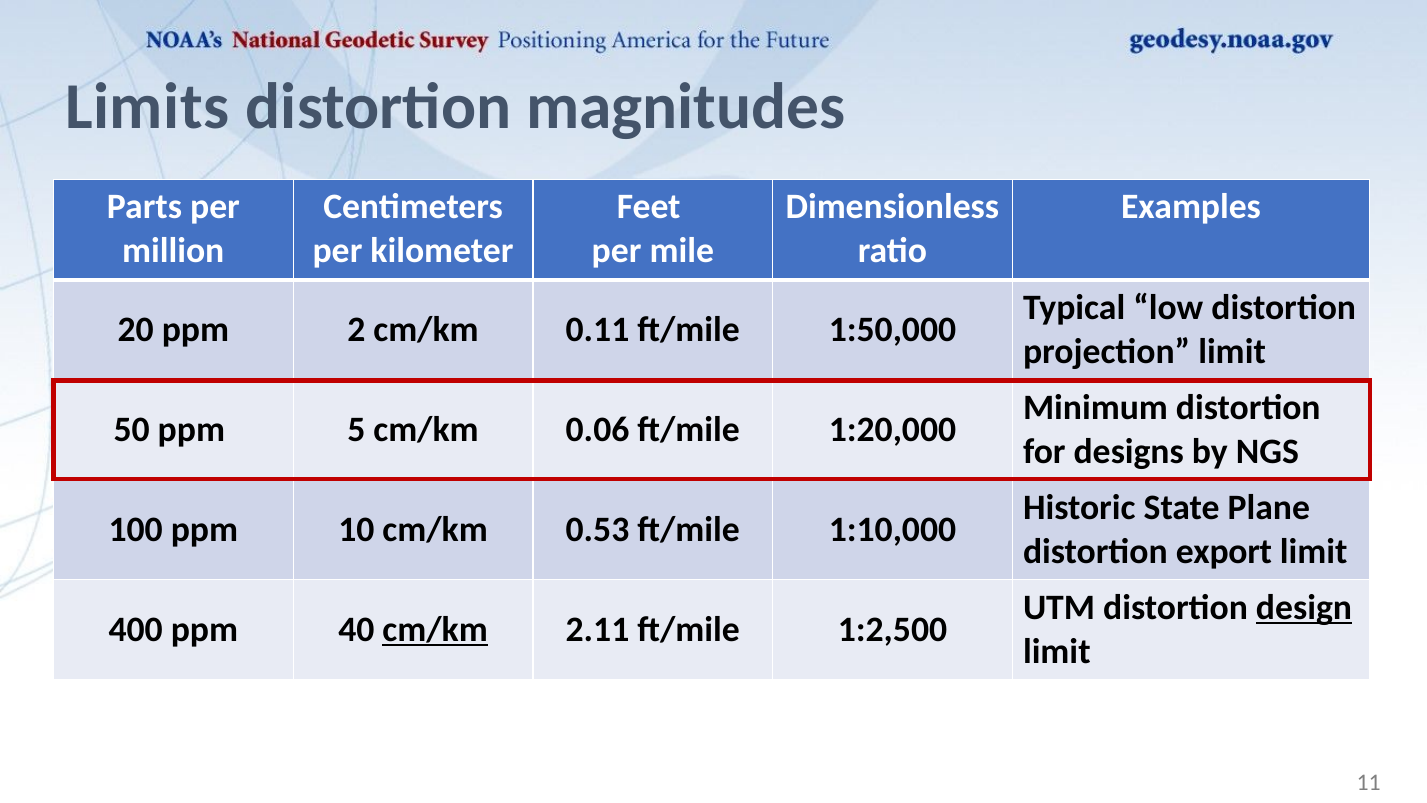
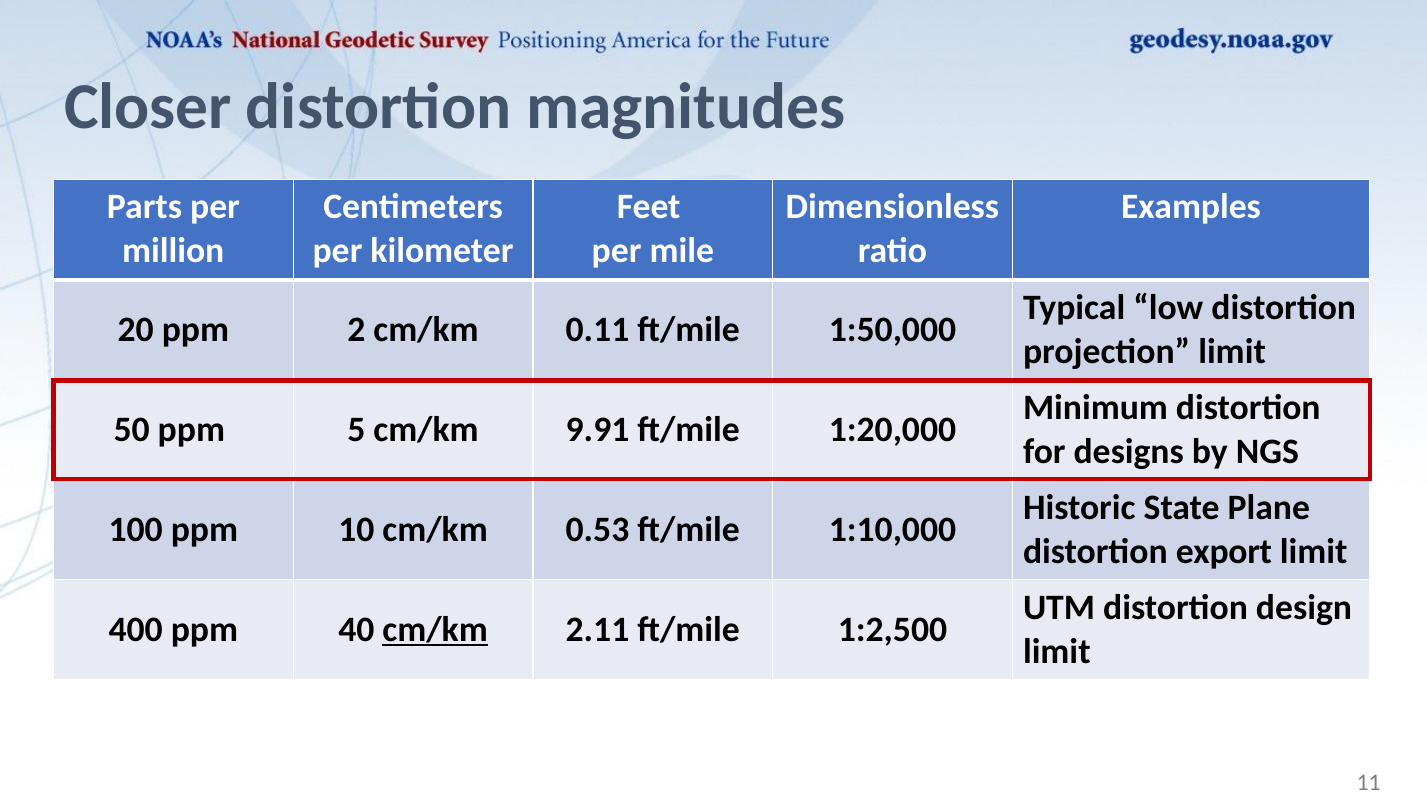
Limits: Limits -> Closer (148, 107)
0.06: 0.06 -> 9.91 (598, 430)
design underline: present -> none (1304, 608)
